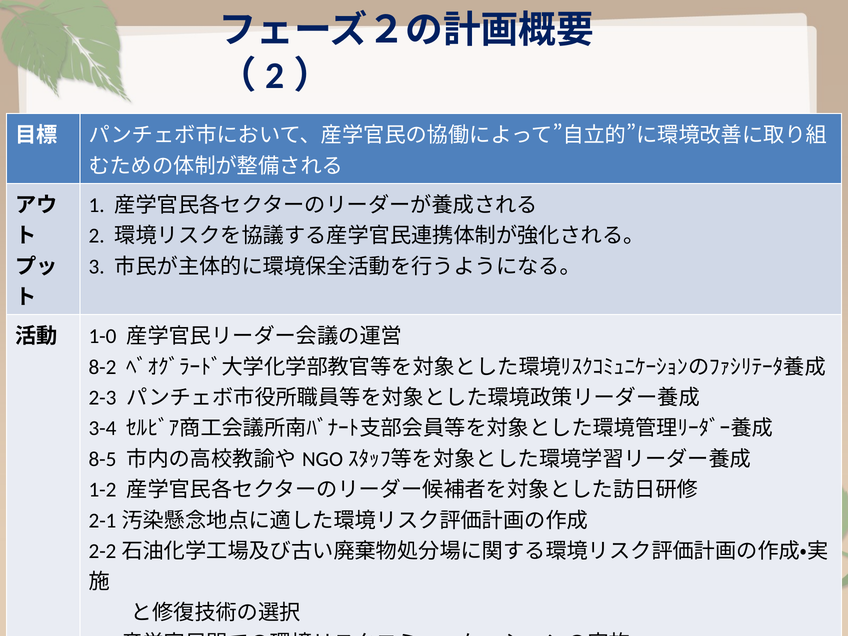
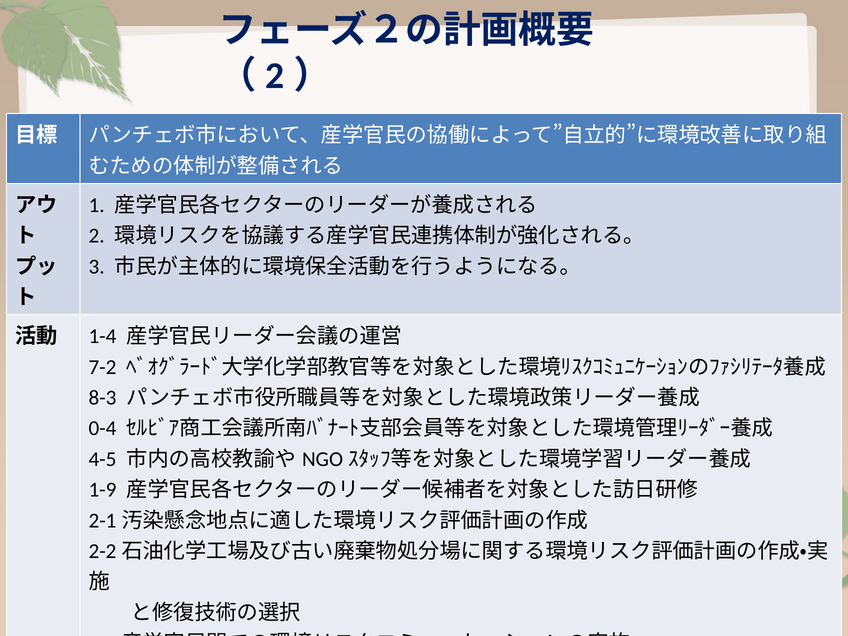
1-0: 1-0 -> 1-4 (102, 336)
8-2: 8-2 -> 7-2 (102, 367)
2-3: 2-3 -> 8-3 (102, 398)
3-4: 3-4 -> 0-4 (102, 428)
8-5: 8-5 -> 4-5 (102, 459)
1-2: 1-2 -> 1-9 (102, 490)
